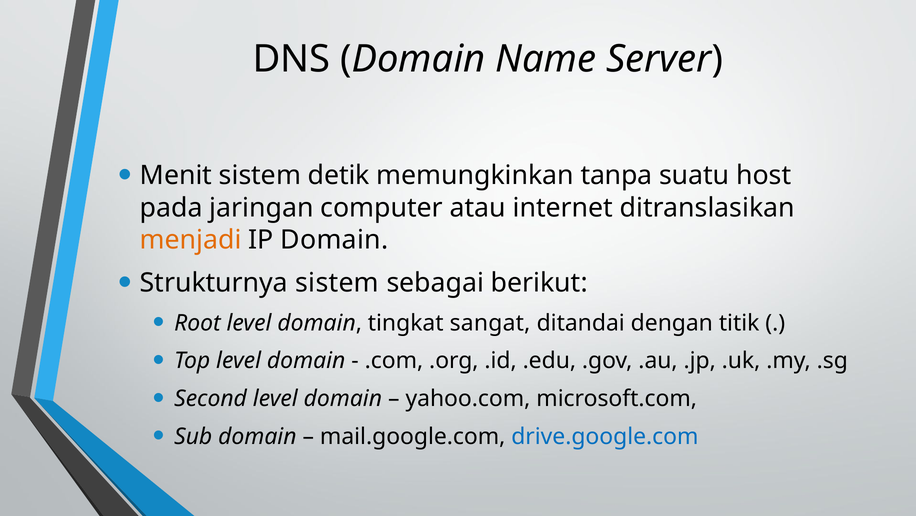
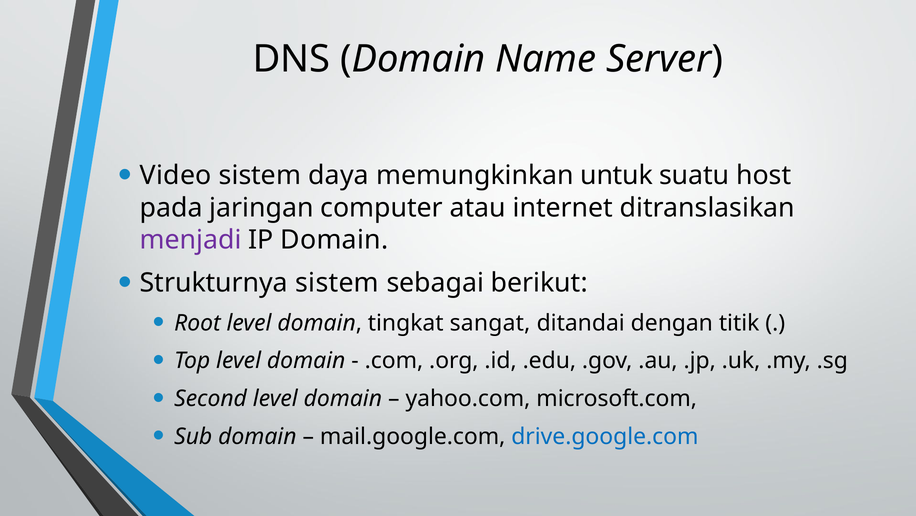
Menit: Menit -> Video (176, 175)
detik: detik -> daya (339, 175)
tanpa: tanpa -> untuk (617, 175)
menjadi colour: orange -> purple (191, 240)
